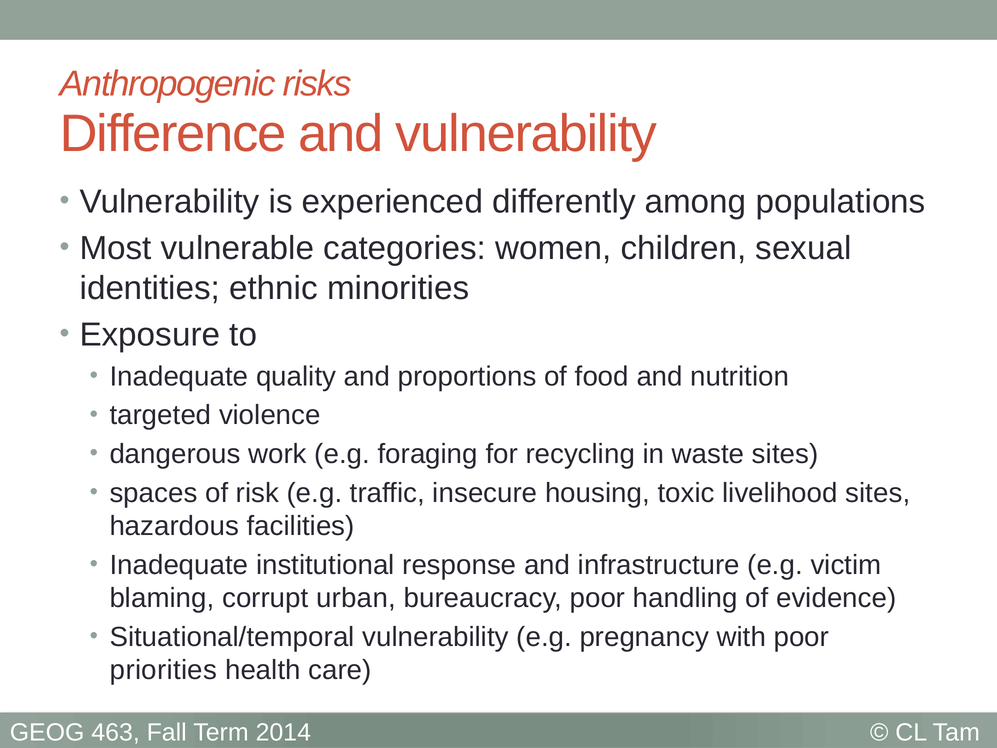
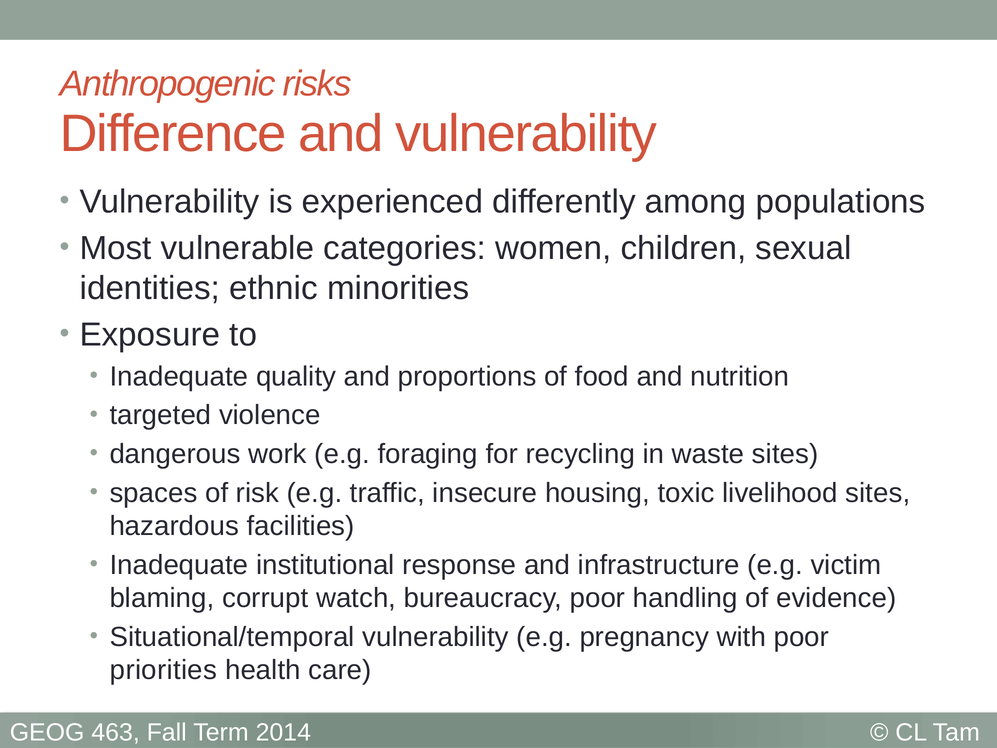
urban: urban -> watch (356, 598)
